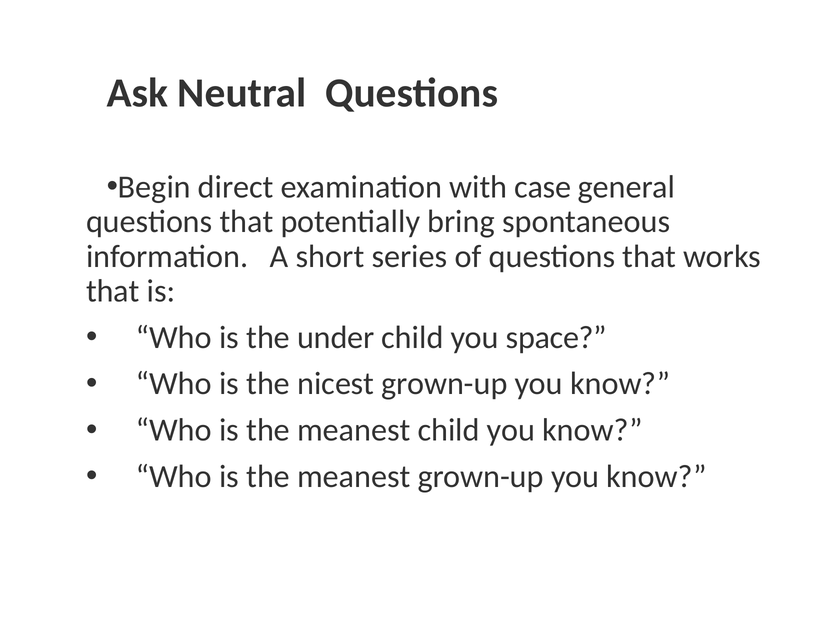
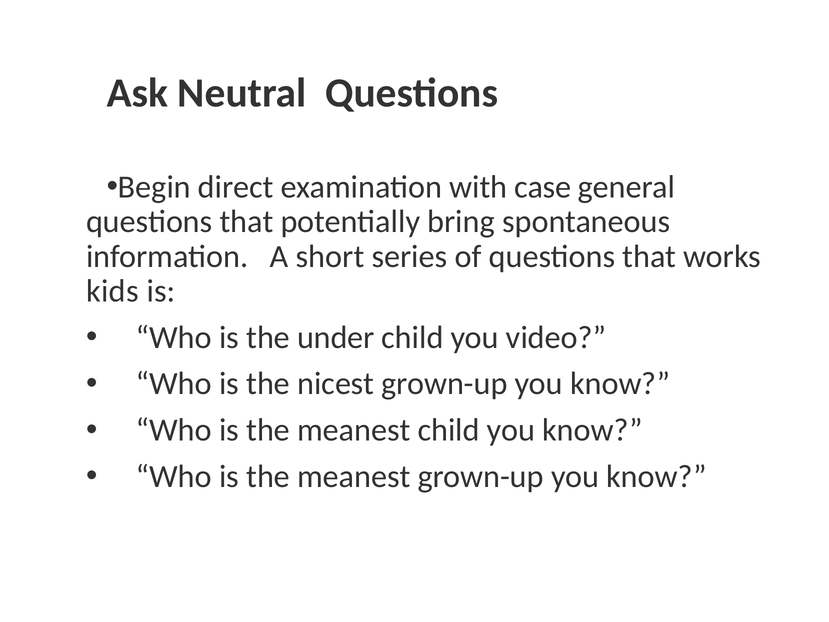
that: that -> kids (113, 291)
space: space -> video (556, 337)
